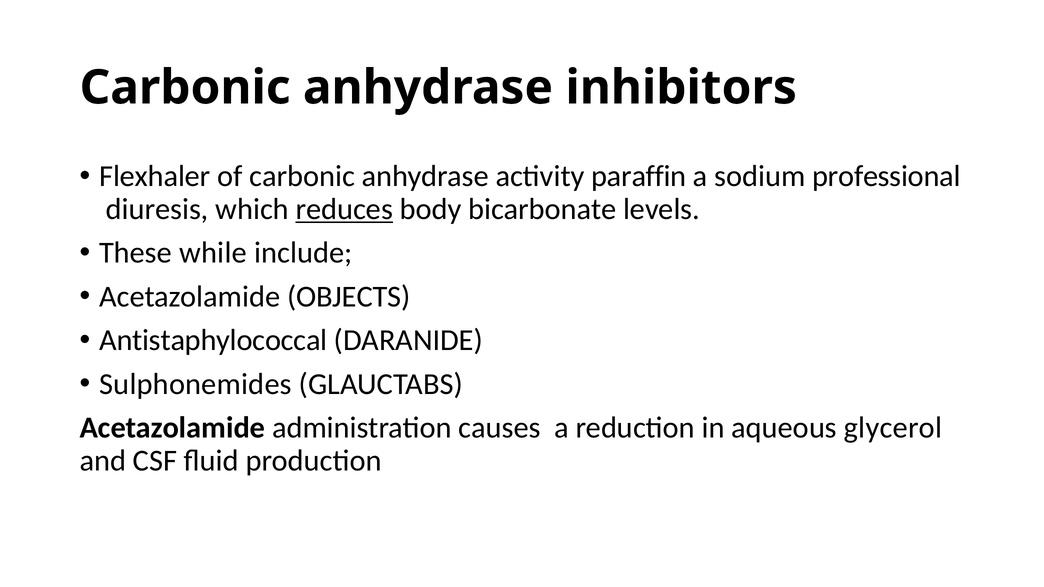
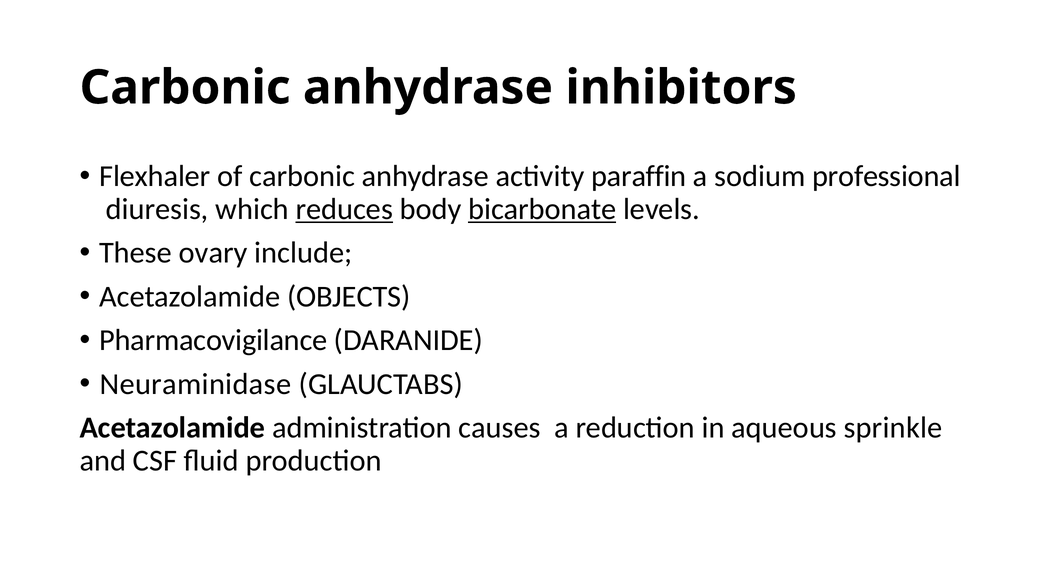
bicarbonate underline: none -> present (542, 209)
while: while -> ovary (213, 253)
Antistaphylococcal: Antistaphylococcal -> Pharmacovigilance (213, 340)
Sulphonemides: Sulphonemides -> Neuraminidase (195, 384)
glycerol: glycerol -> sprinkle (893, 428)
